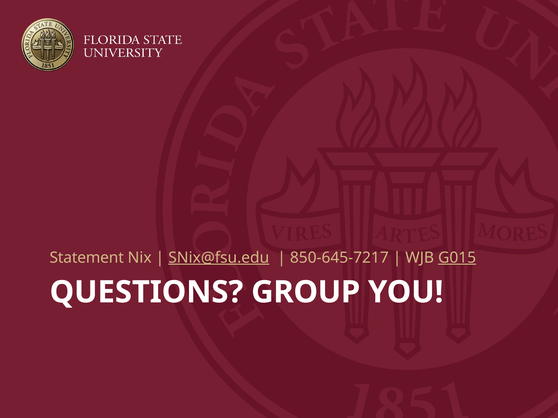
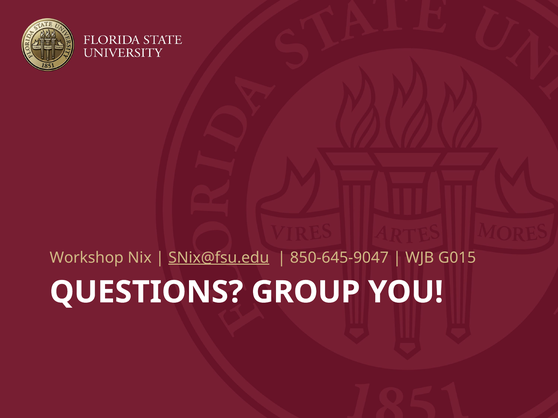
Statement: Statement -> Workshop (87, 258)
850-645-7217: 850-645-7217 -> 850-645-9047 (339, 258)
G015 underline: present -> none (457, 258)
